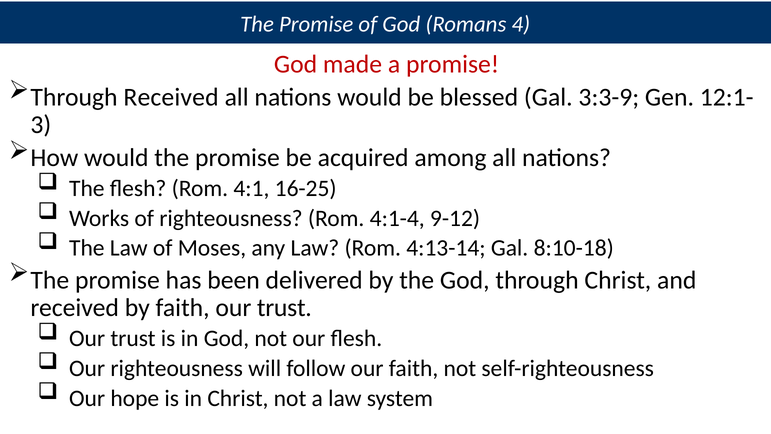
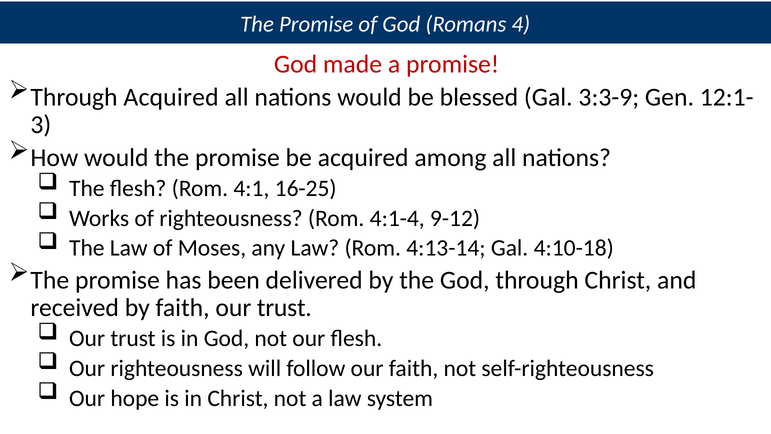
Through Received: Received -> Acquired (171, 97)
8:10-18: 8:10-18 -> 4:10-18 (574, 248)
